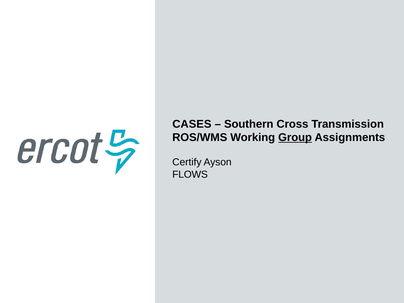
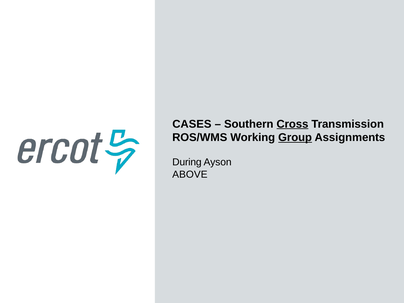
Cross underline: none -> present (292, 124)
Certify: Certify -> During (187, 162)
FLOWS: FLOWS -> ABOVE (190, 174)
